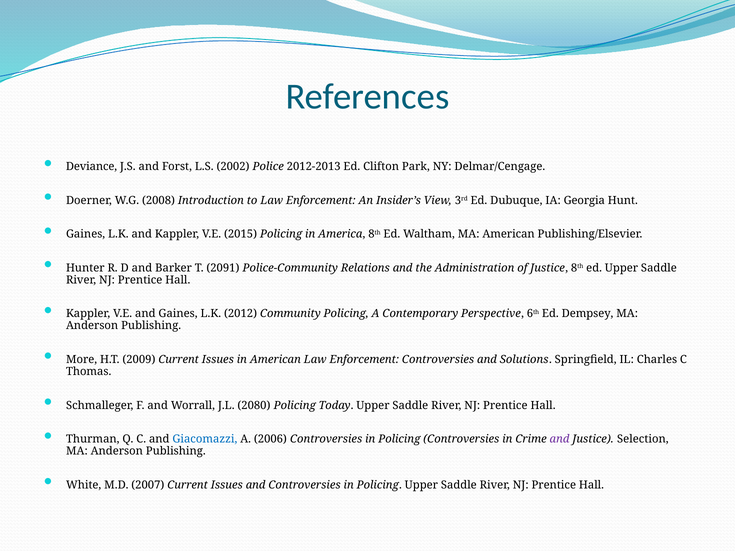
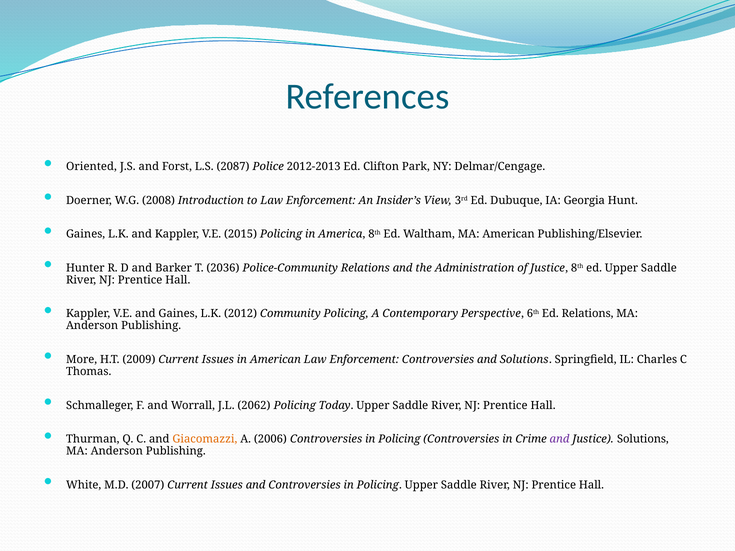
Deviance: Deviance -> Oriented (91, 167)
2002: 2002 -> 2087 (233, 167)
2091: 2091 -> 2036 (223, 268)
Ed Dempsey: Dempsey -> Relations (588, 314)
2080: 2080 -> 2062 (254, 406)
Giacomazzi colour: blue -> orange (205, 439)
Justice Selection: Selection -> Solutions (643, 439)
